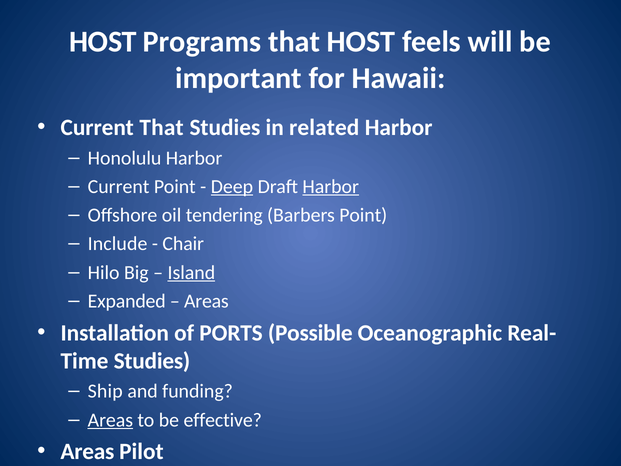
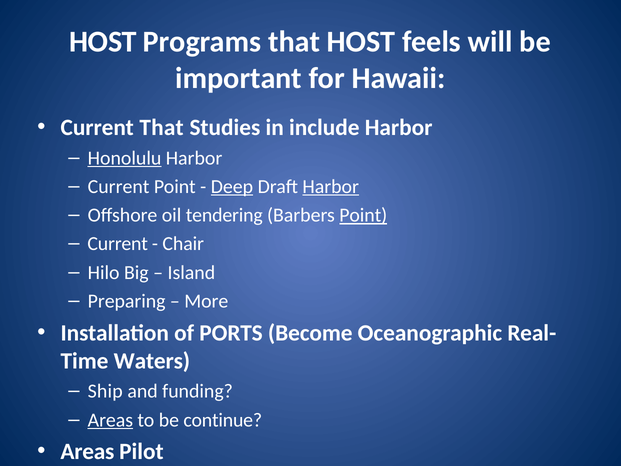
related: related -> include (324, 127)
Honolulu underline: none -> present (125, 158)
Point underline: none -> present (363, 215)
Include: Include -> Current (118, 244)
Island underline: present -> none (191, 272)
Expanded: Expanded -> Preparing (127, 301)
Areas: Areas -> More (206, 301)
Possible: Possible -> Become (310, 333)
Studies: Studies -> Waters (152, 361)
effective: effective -> continue (223, 420)
